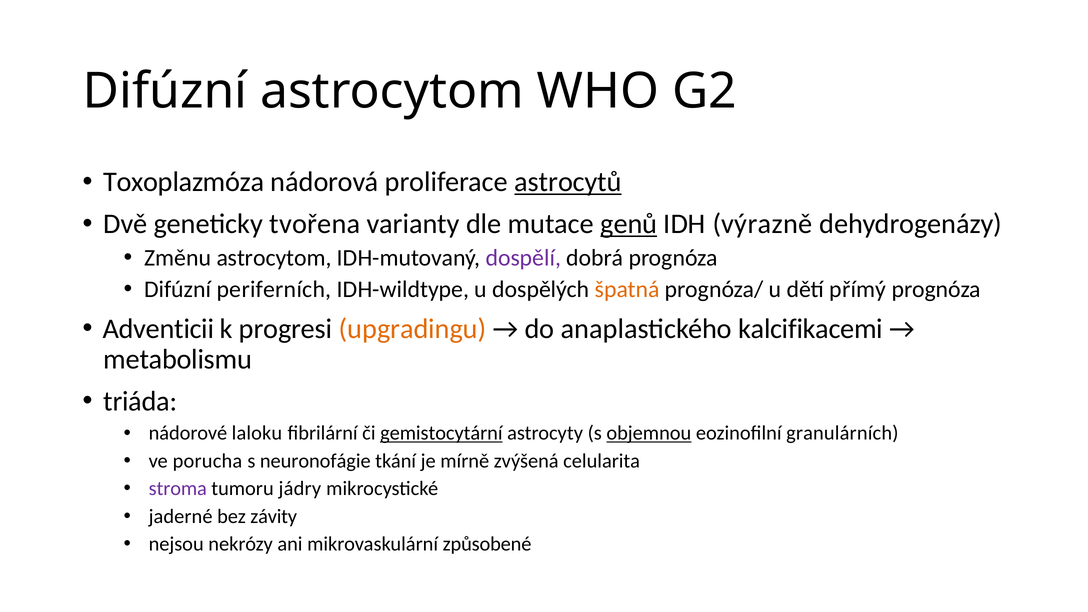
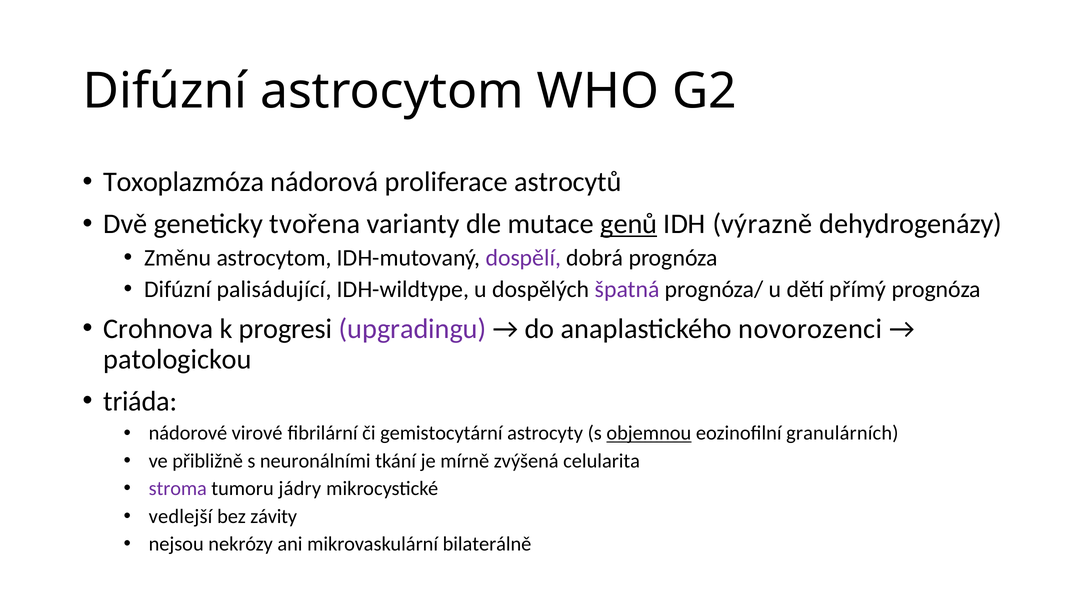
astrocytů underline: present -> none (568, 182)
periferních: periferních -> palisádující (274, 289)
špatná colour: orange -> purple (627, 289)
Adventicii: Adventicii -> Crohnova (158, 329)
upgradingu colour: orange -> purple (413, 329)
kalcifikacemi: kalcifikacemi -> novorozenci (810, 329)
metabolismu: metabolismu -> patologickou (178, 359)
laloku: laloku -> virové (257, 433)
gemistocytární underline: present -> none (441, 433)
porucha: porucha -> přibližně (208, 461)
neuronofágie: neuronofágie -> neuronálními (315, 461)
jaderné: jaderné -> vedlejší (181, 516)
způsobené: způsobené -> bilaterálně (487, 544)
